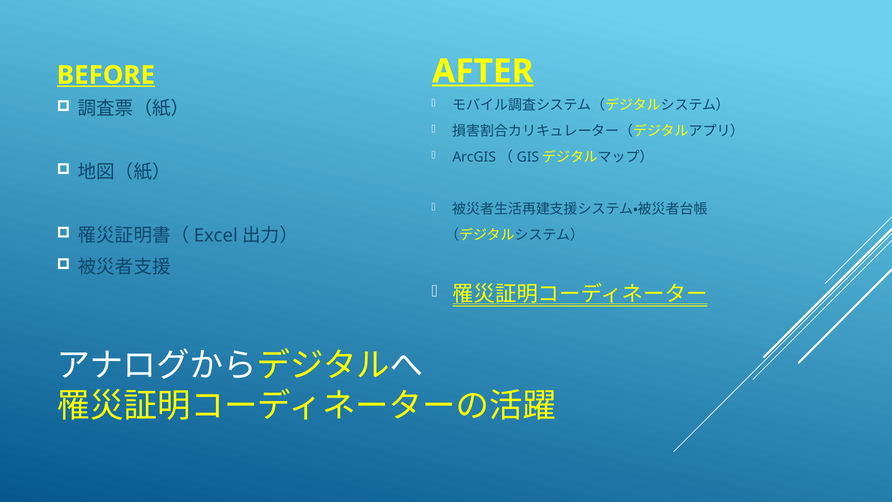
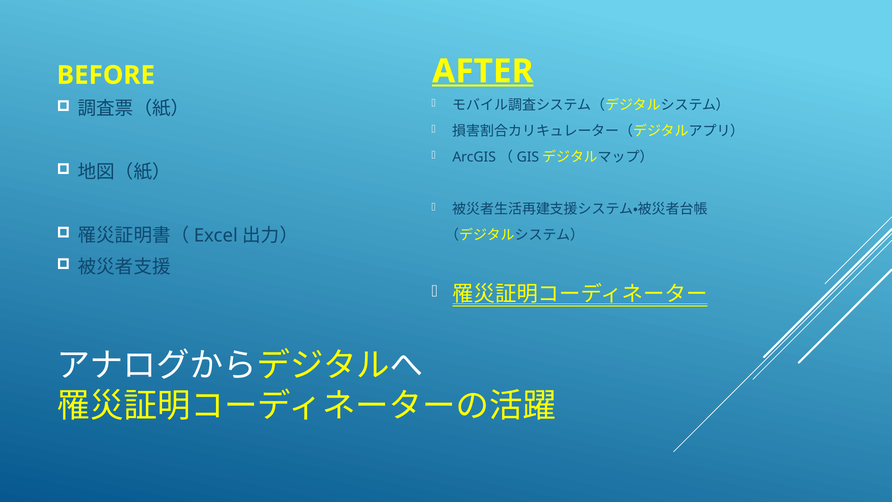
BEFORE underline: present -> none (106, 75)
